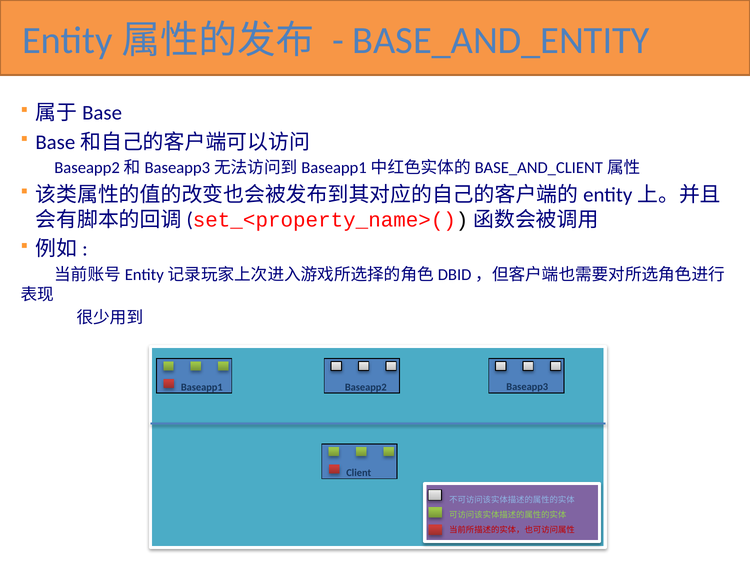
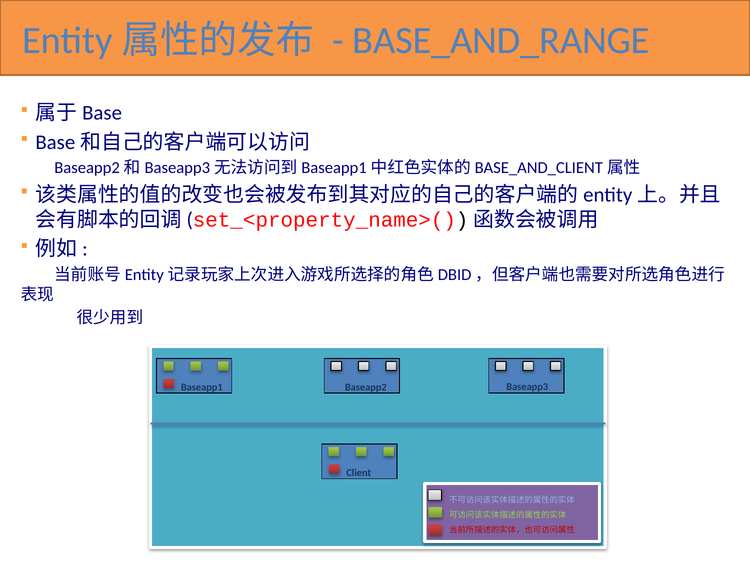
BASE_AND_ENTITY: BASE_AND_ENTITY -> BASE_AND_RANGE (501, 40)
